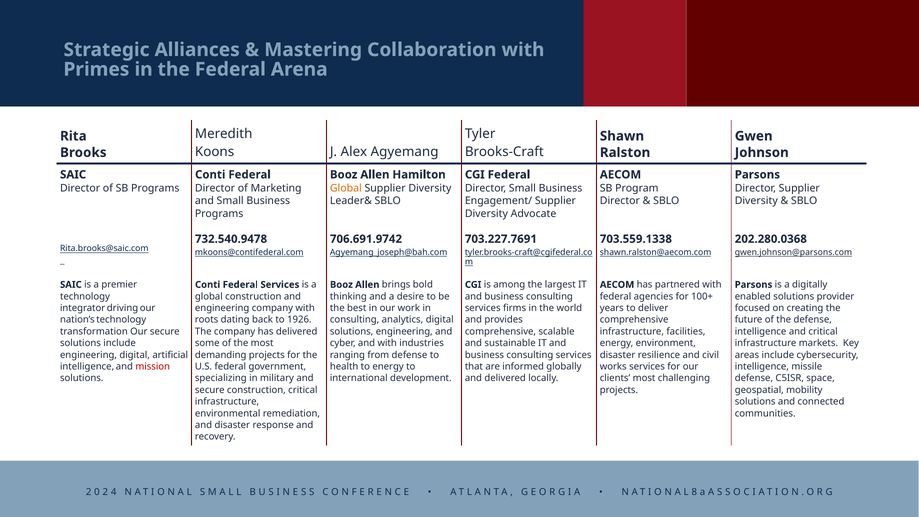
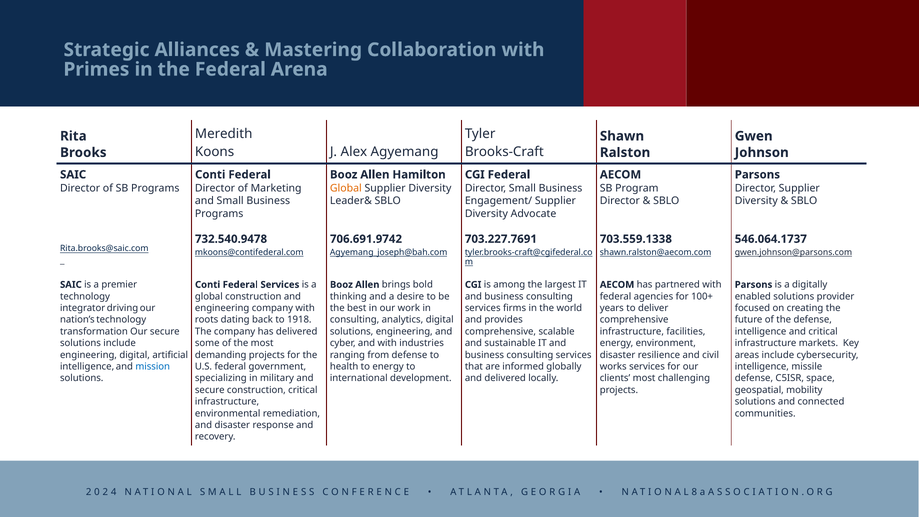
202.280.0368: 202.280.0368 -> 546.064.1737 (771, 239)
1926: 1926 -> 1918 (299, 320)
mission colour: red -> blue (153, 367)
